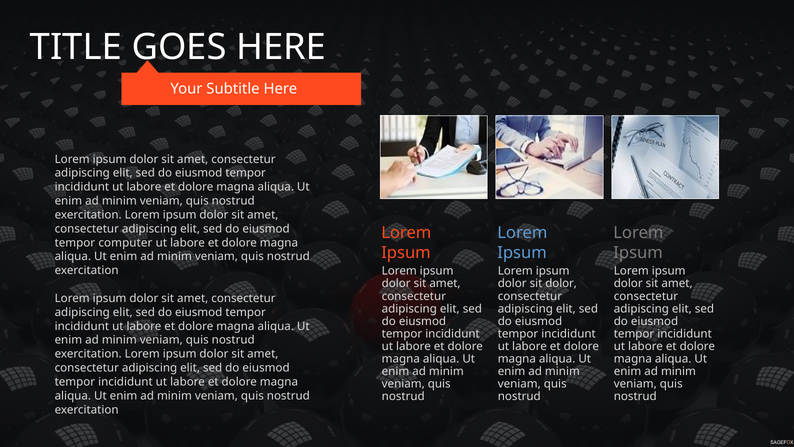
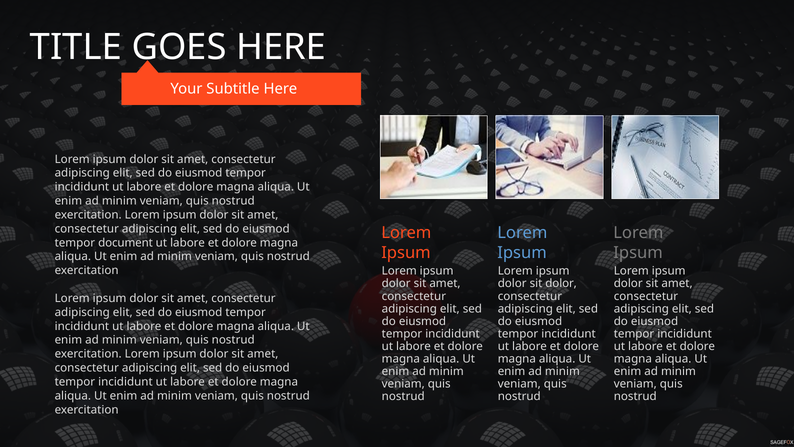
computer: computer -> document (125, 243)
